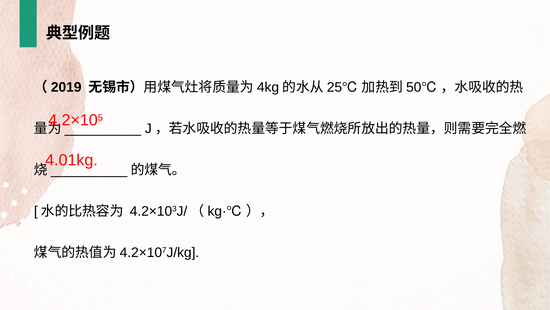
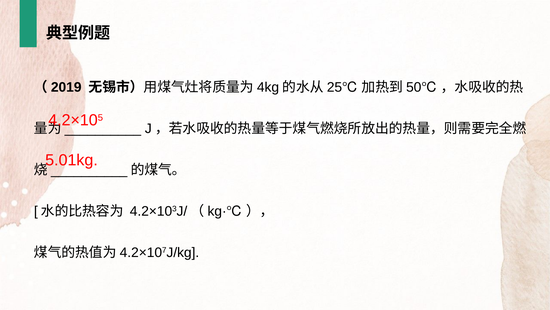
4.01kg: 4.01kg -> 5.01kg (72, 160)
